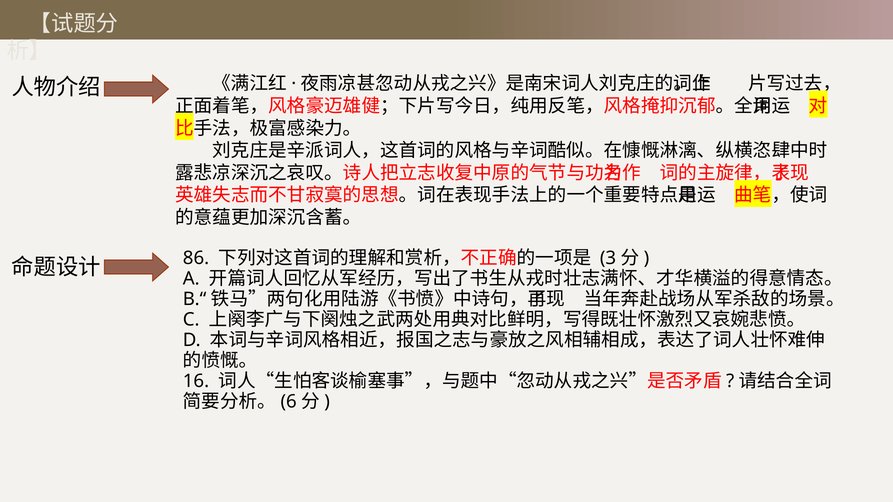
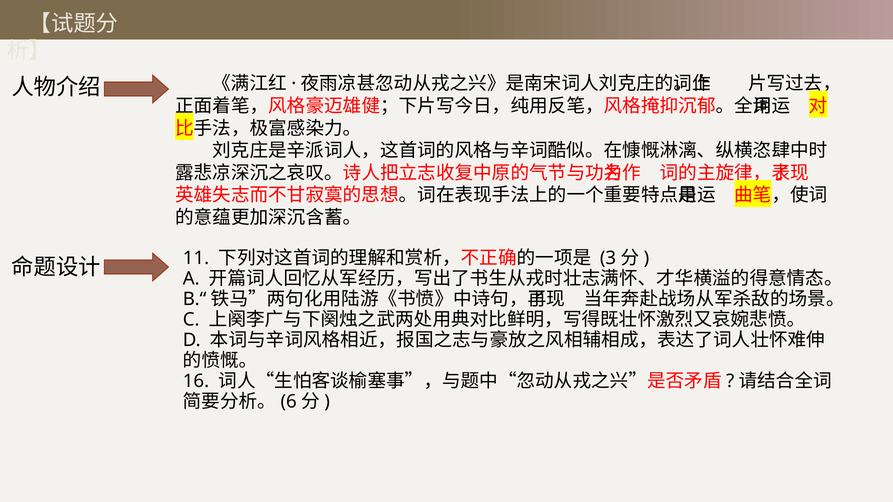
86: 86 -> 11 (196, 258)
